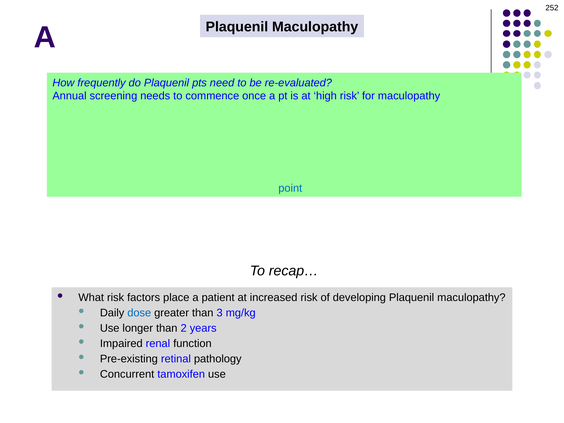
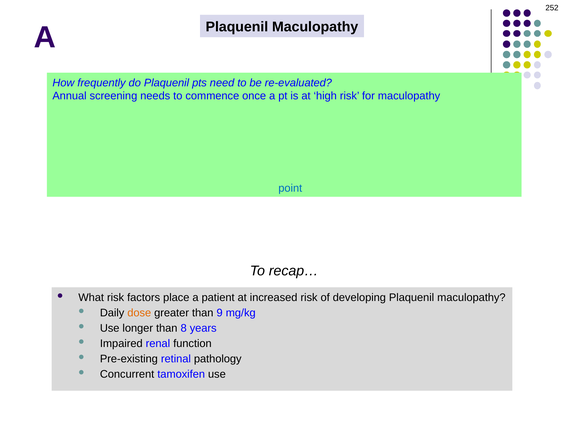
dose colour: blue -> orange (139, 313)
3: 3 -> 9 (220, 313)
2: 2 -> 8 (184, 328)
